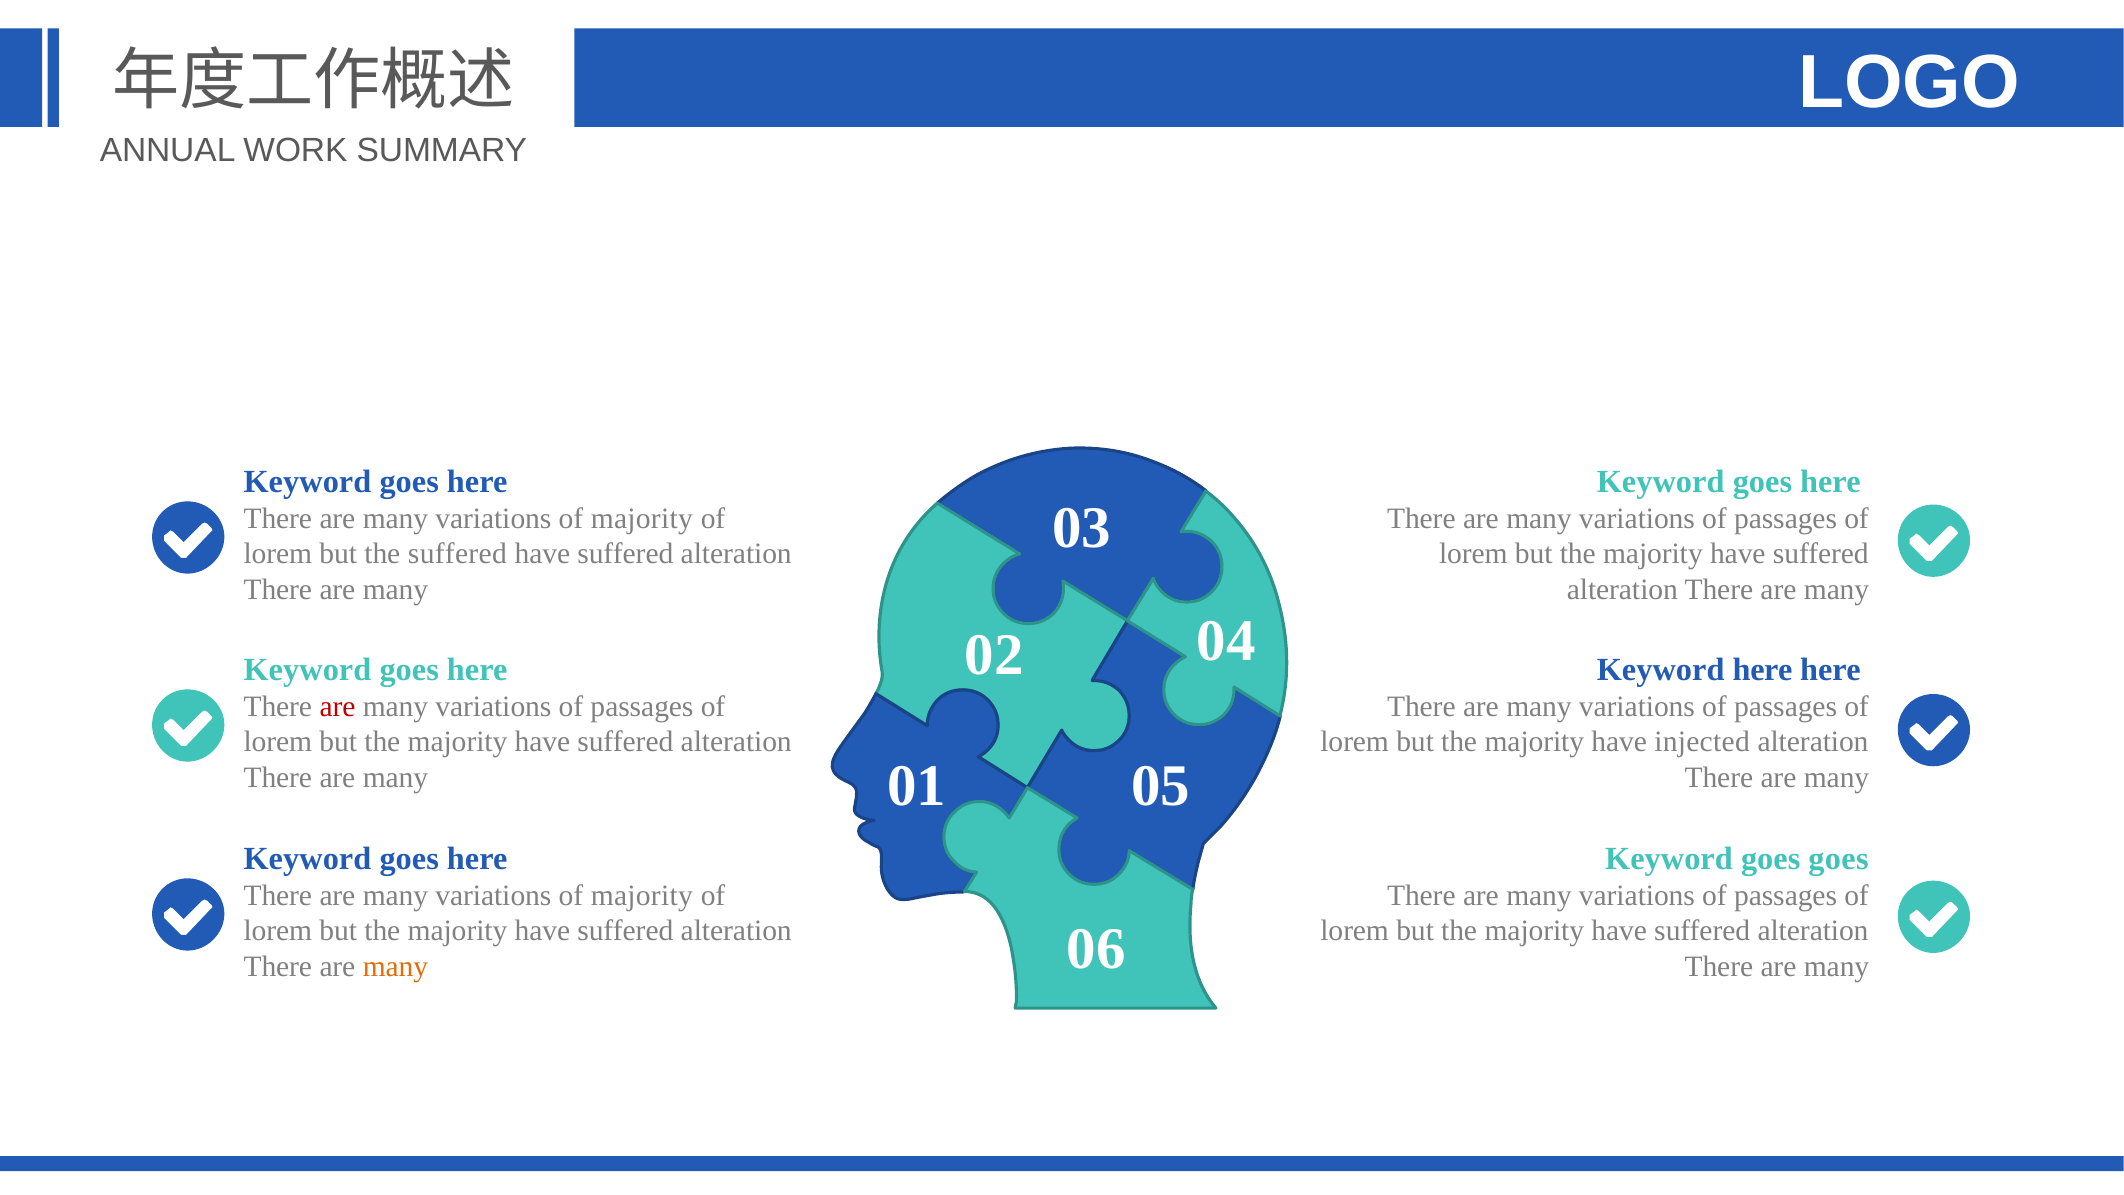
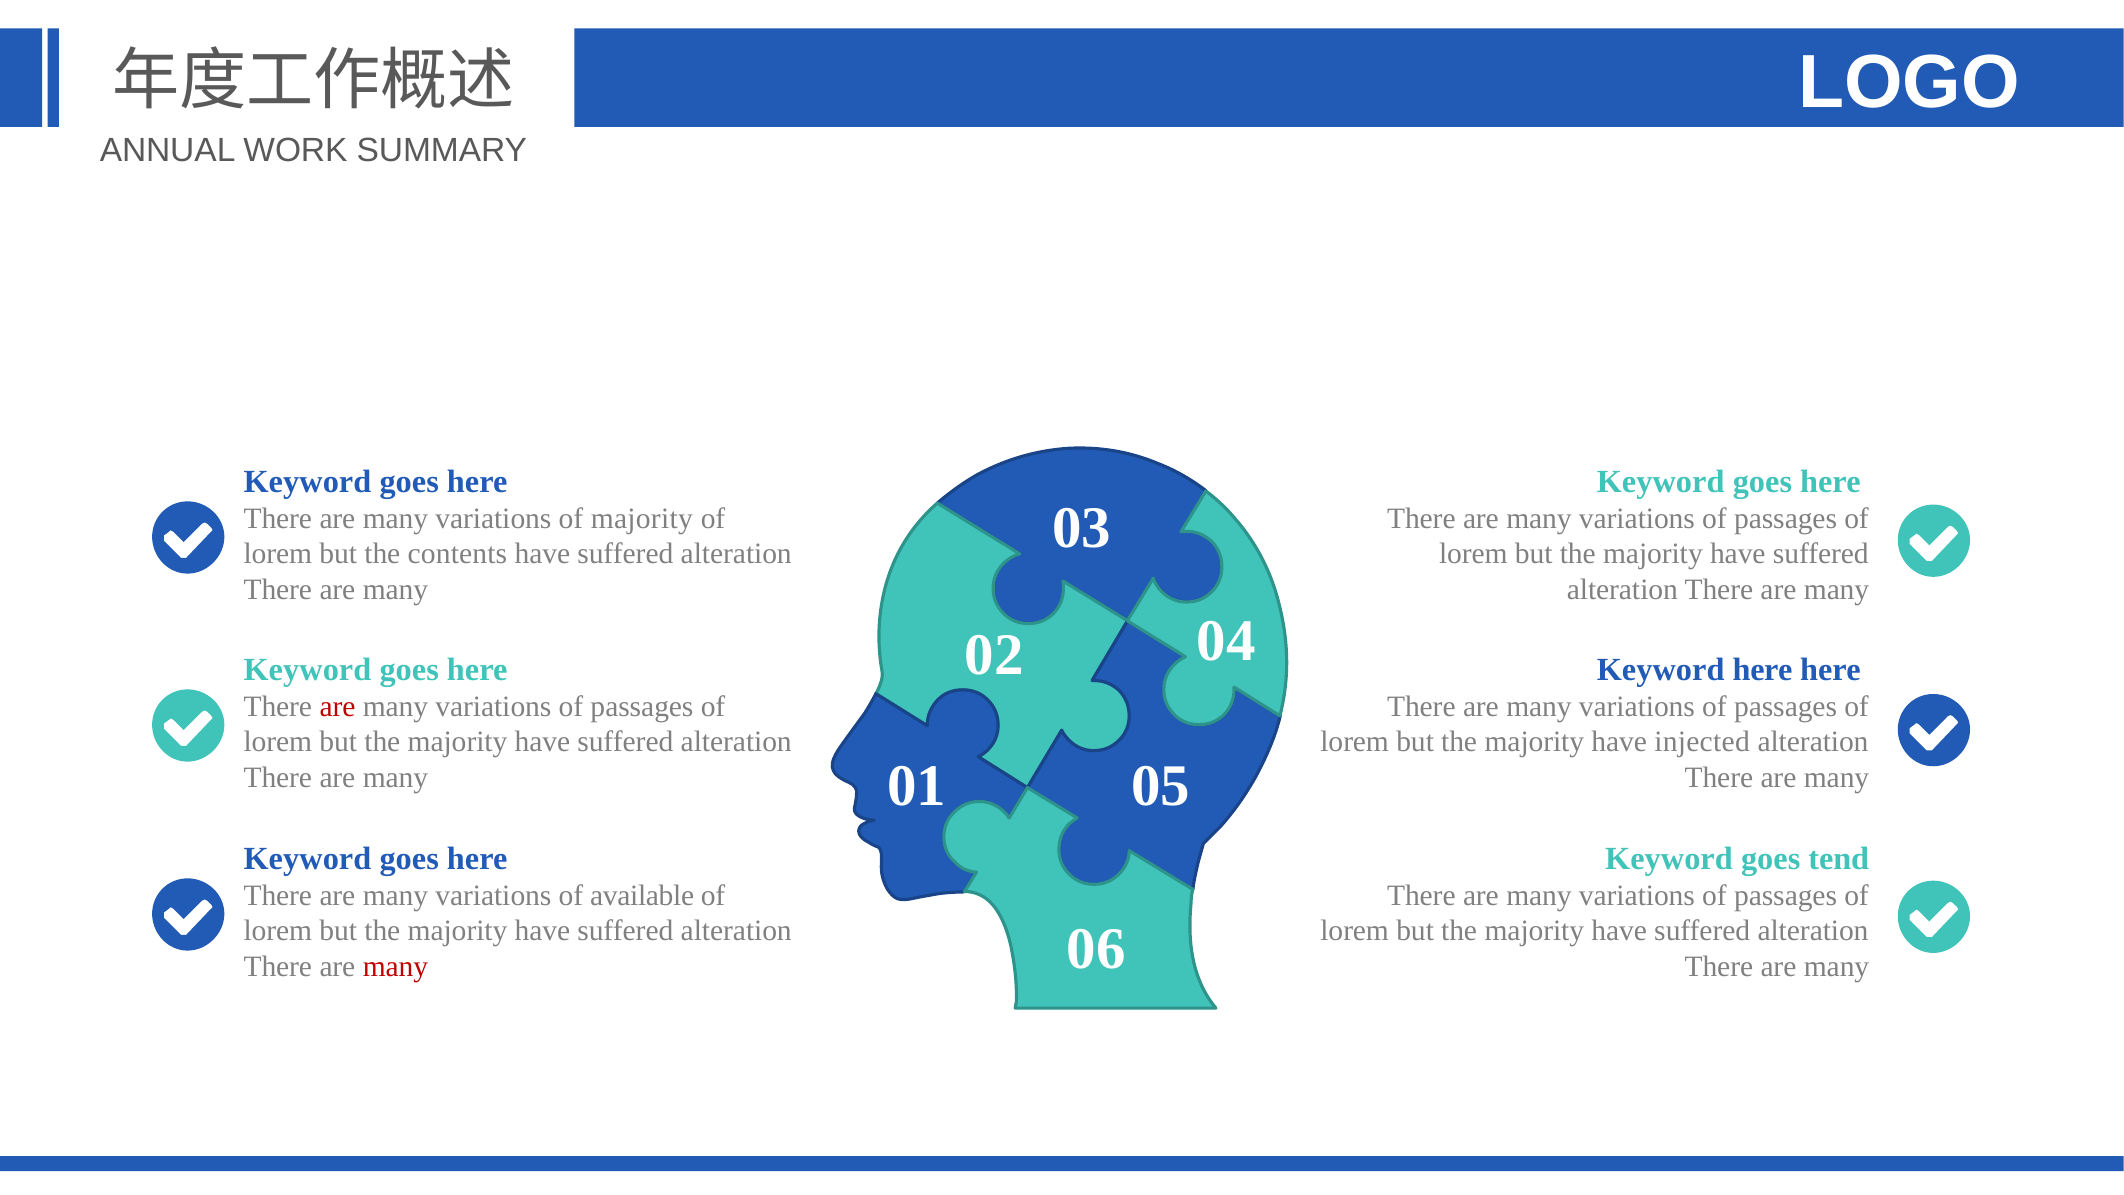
the suffered: suffered -> contents (457, 554)
goes goes: goes -> tend (1839, 859)
majority: majority -> available (642, 896)
many colour: orange -> red (395, 966)
